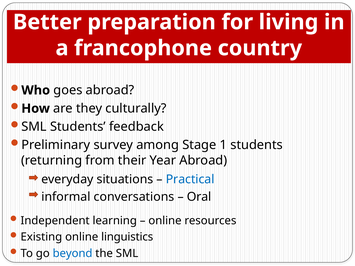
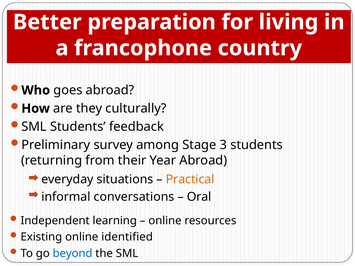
1: 1 -> 3 (223, 145)
Practical colour: blue -> orange (190, 179)
linguistics: linguistics -> identified (127, 237)
